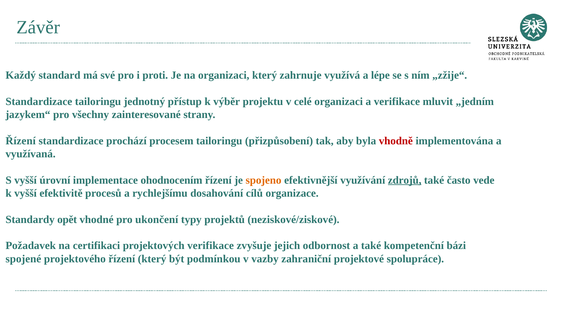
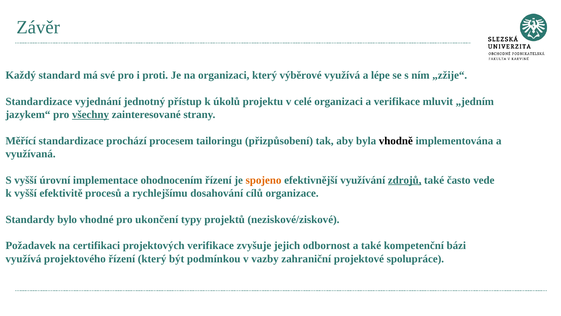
zahrnuje: zahrnuje -> výběrové (301, 75)
Standardizace tailoringu: tailoringu -> vyjednání (98, 101)
výběr: výběr -> úkolů (227, 101)
všechny underline: none -> present (91, 114)
Řízení: Řízení -> Měřící (21, 141)
vhodně colour: red -> black (396, 141)
opět: opět -> bylo (67, 219)
spojené: spojené -> využívá (23, 258)
